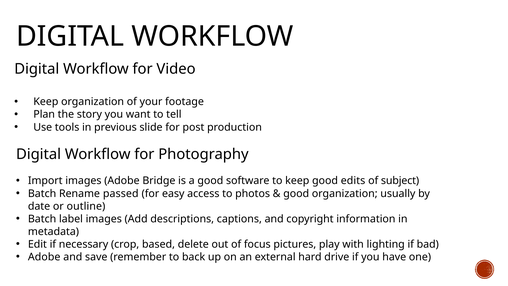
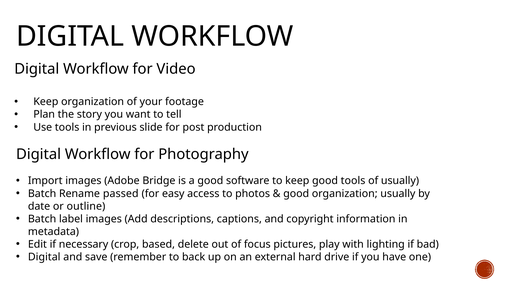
good edits: edits -> tools (353, 181)
of subject: subject -> usually (400, 181)
Adobe: Adobe -> Digital (44, 257)
